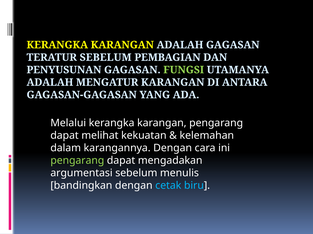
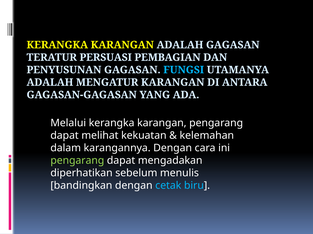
TERATUR SEBELUM: SEBELUM -> PERSUASI (106, 58)
FUNGSI colour: light green -> light blue (184, 70)
argumentasi: argumentasi -> diperhatikan (81, 173)
